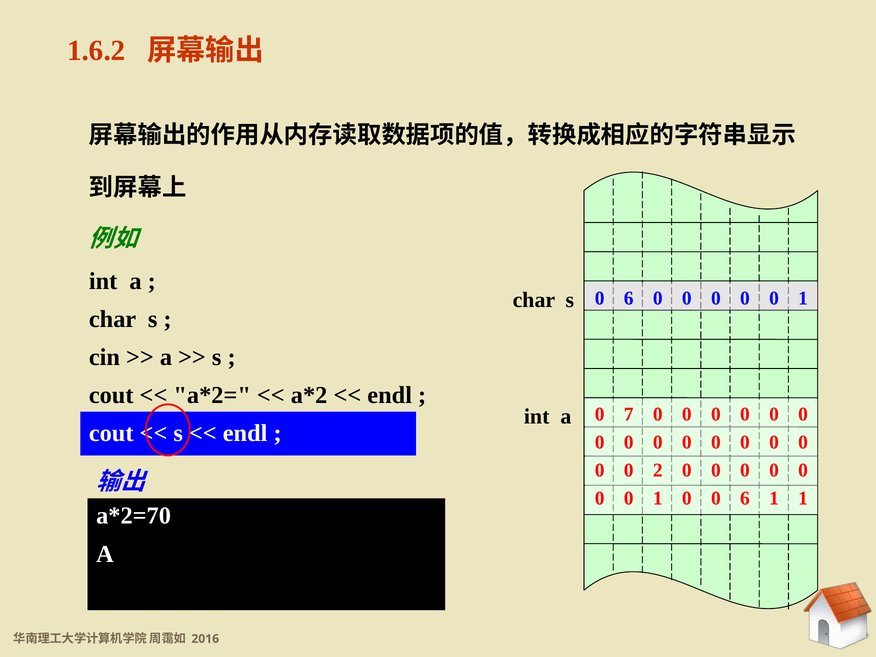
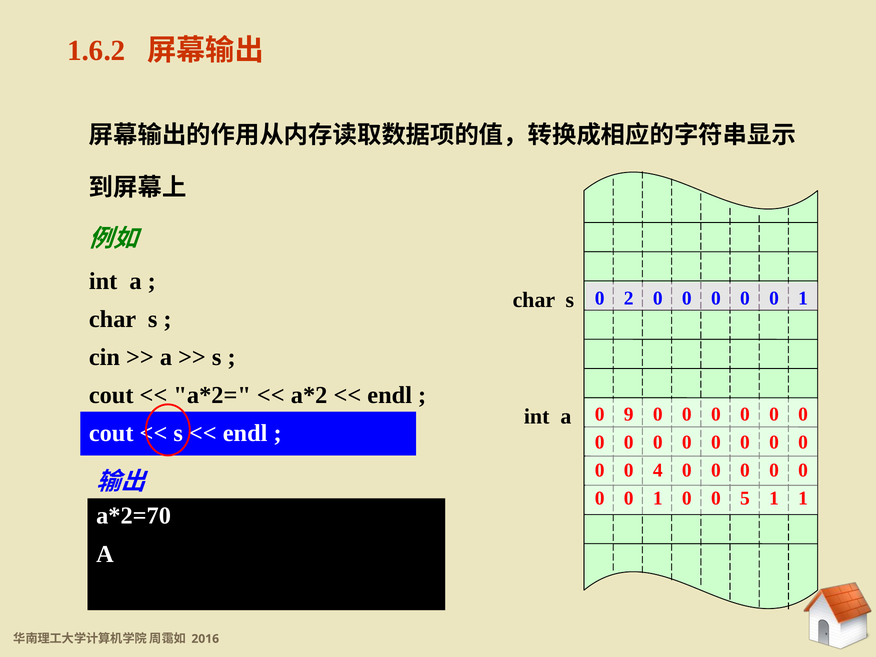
6: 6 -> 2 (629, 298)
7: 7 -> 9 (629, 414)
2: 2 -> 4 (658, 470)
0 0 6: 6 -> 5 (745, 498)
